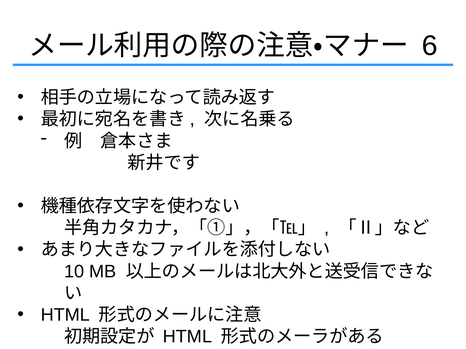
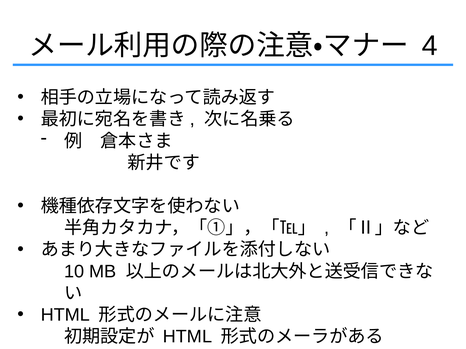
6: 6 -> 4 (430, 46)
